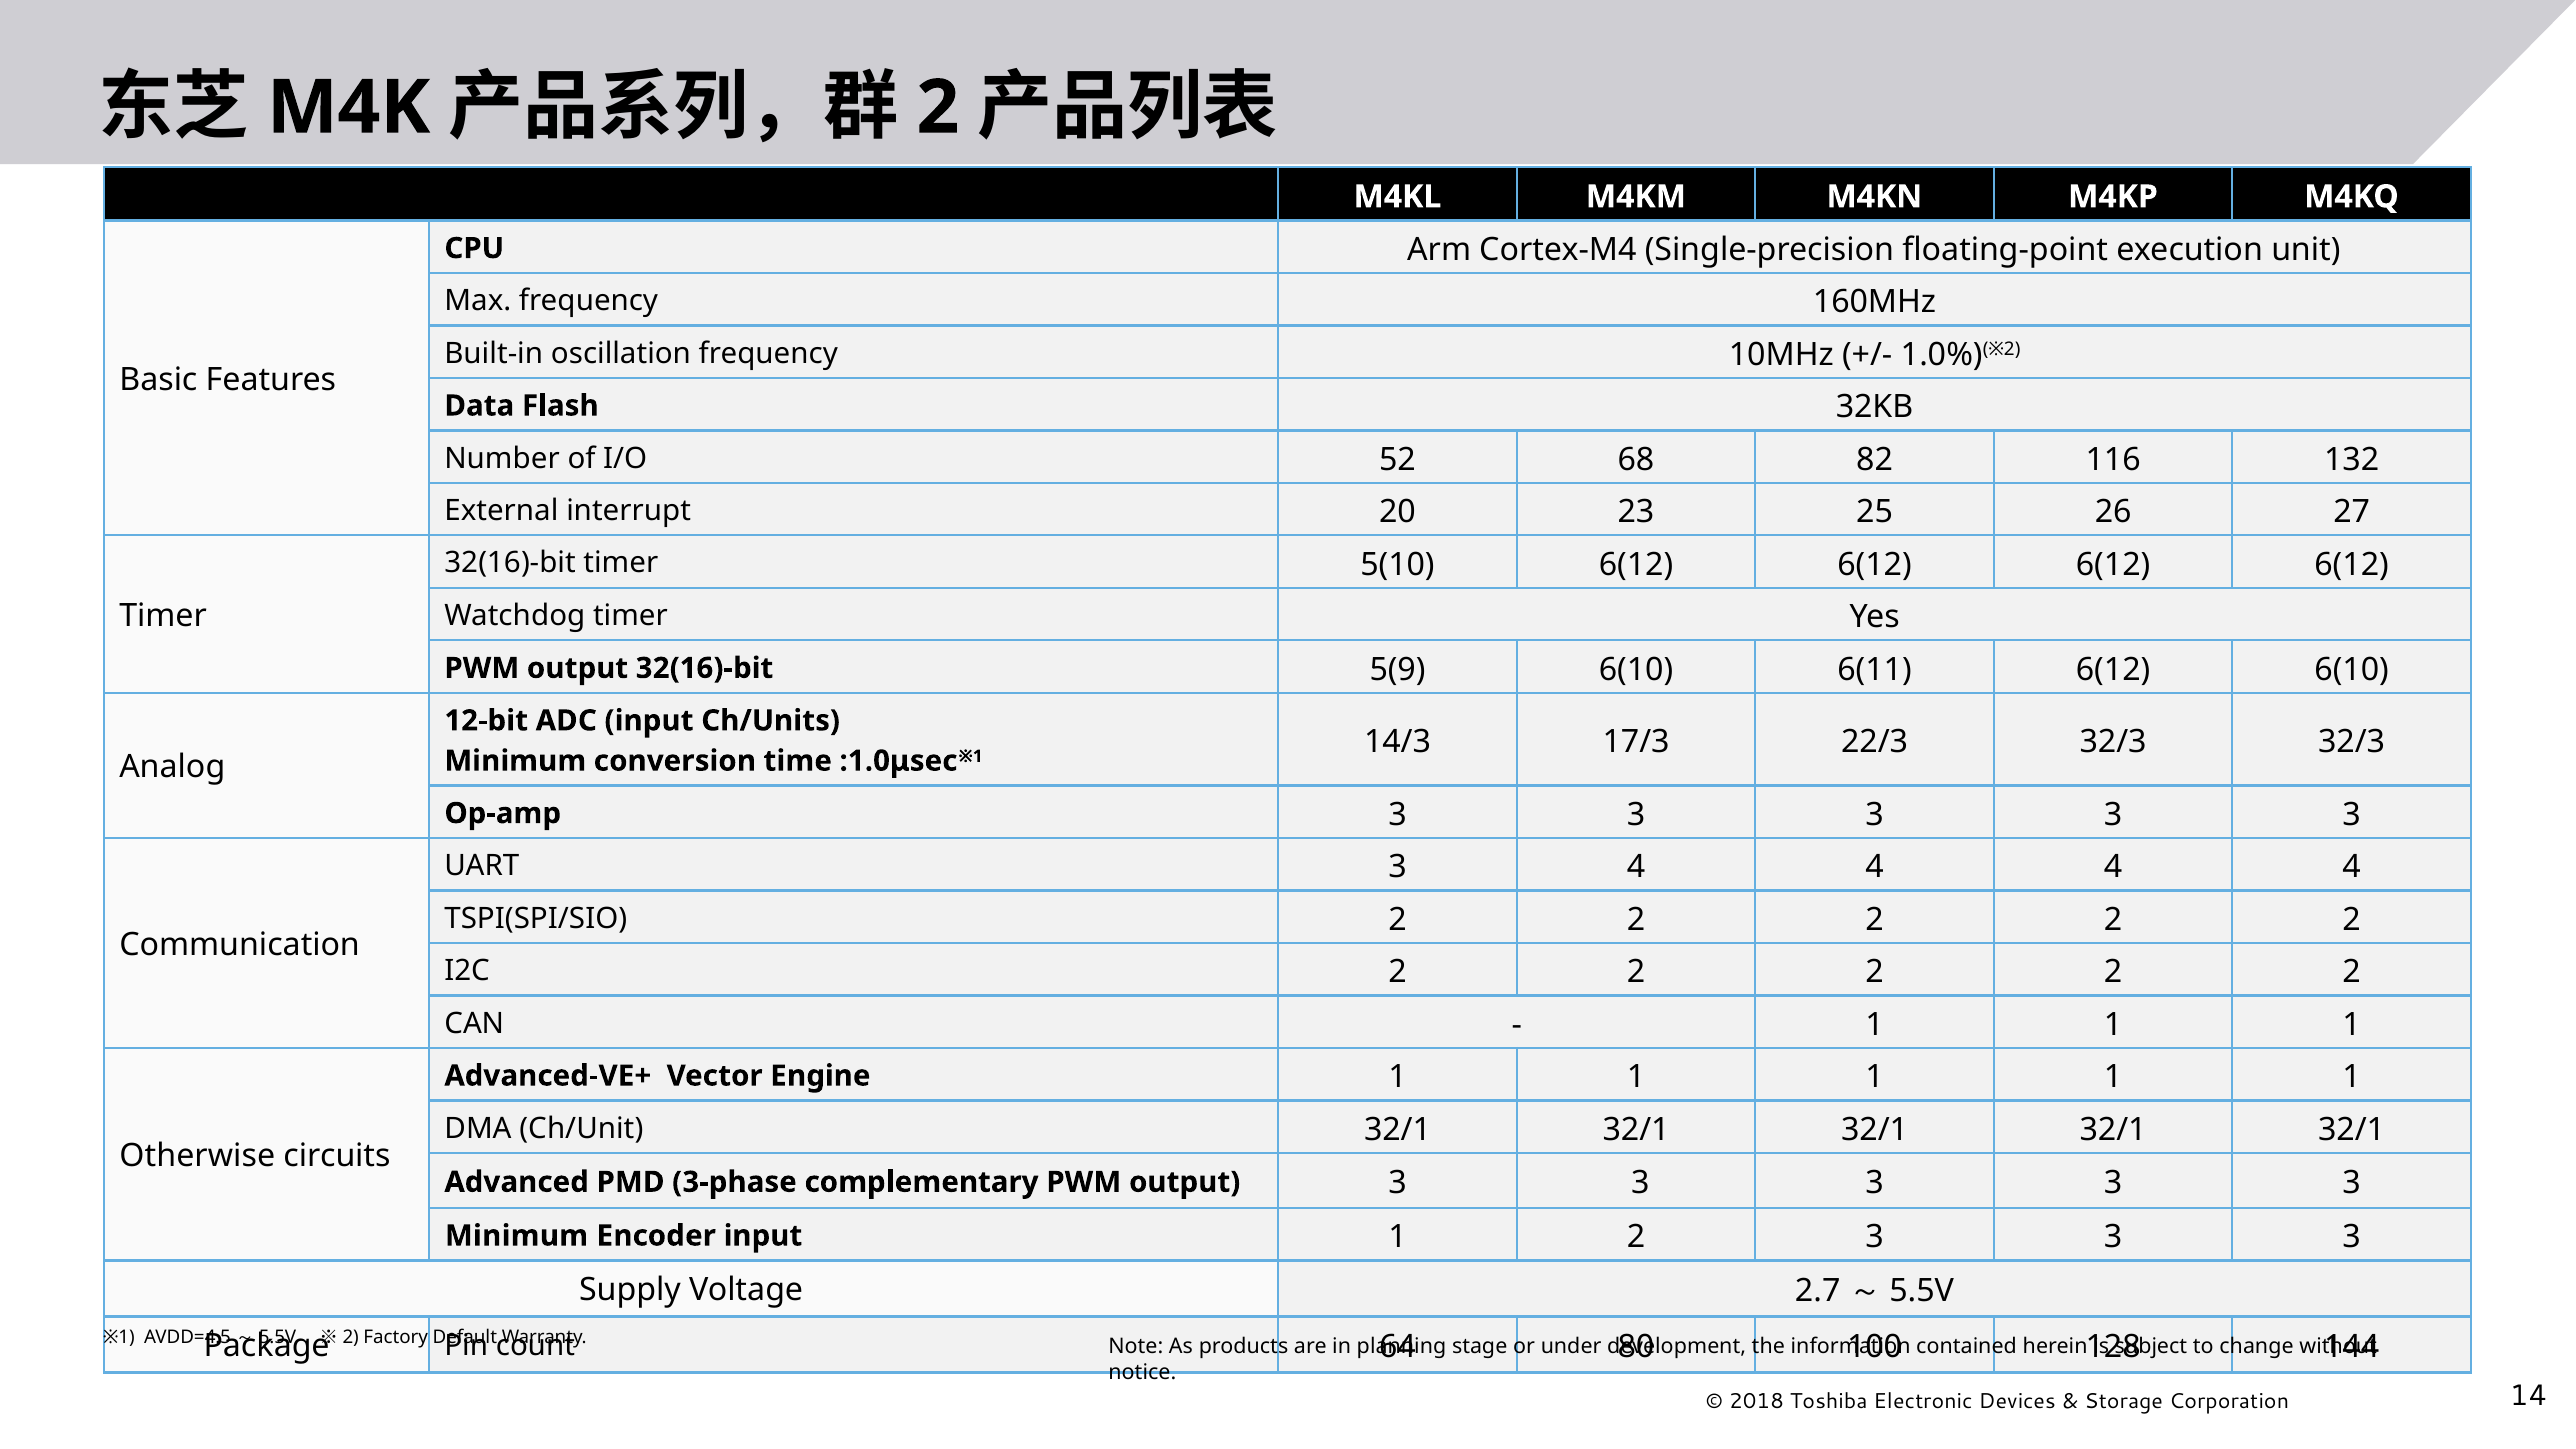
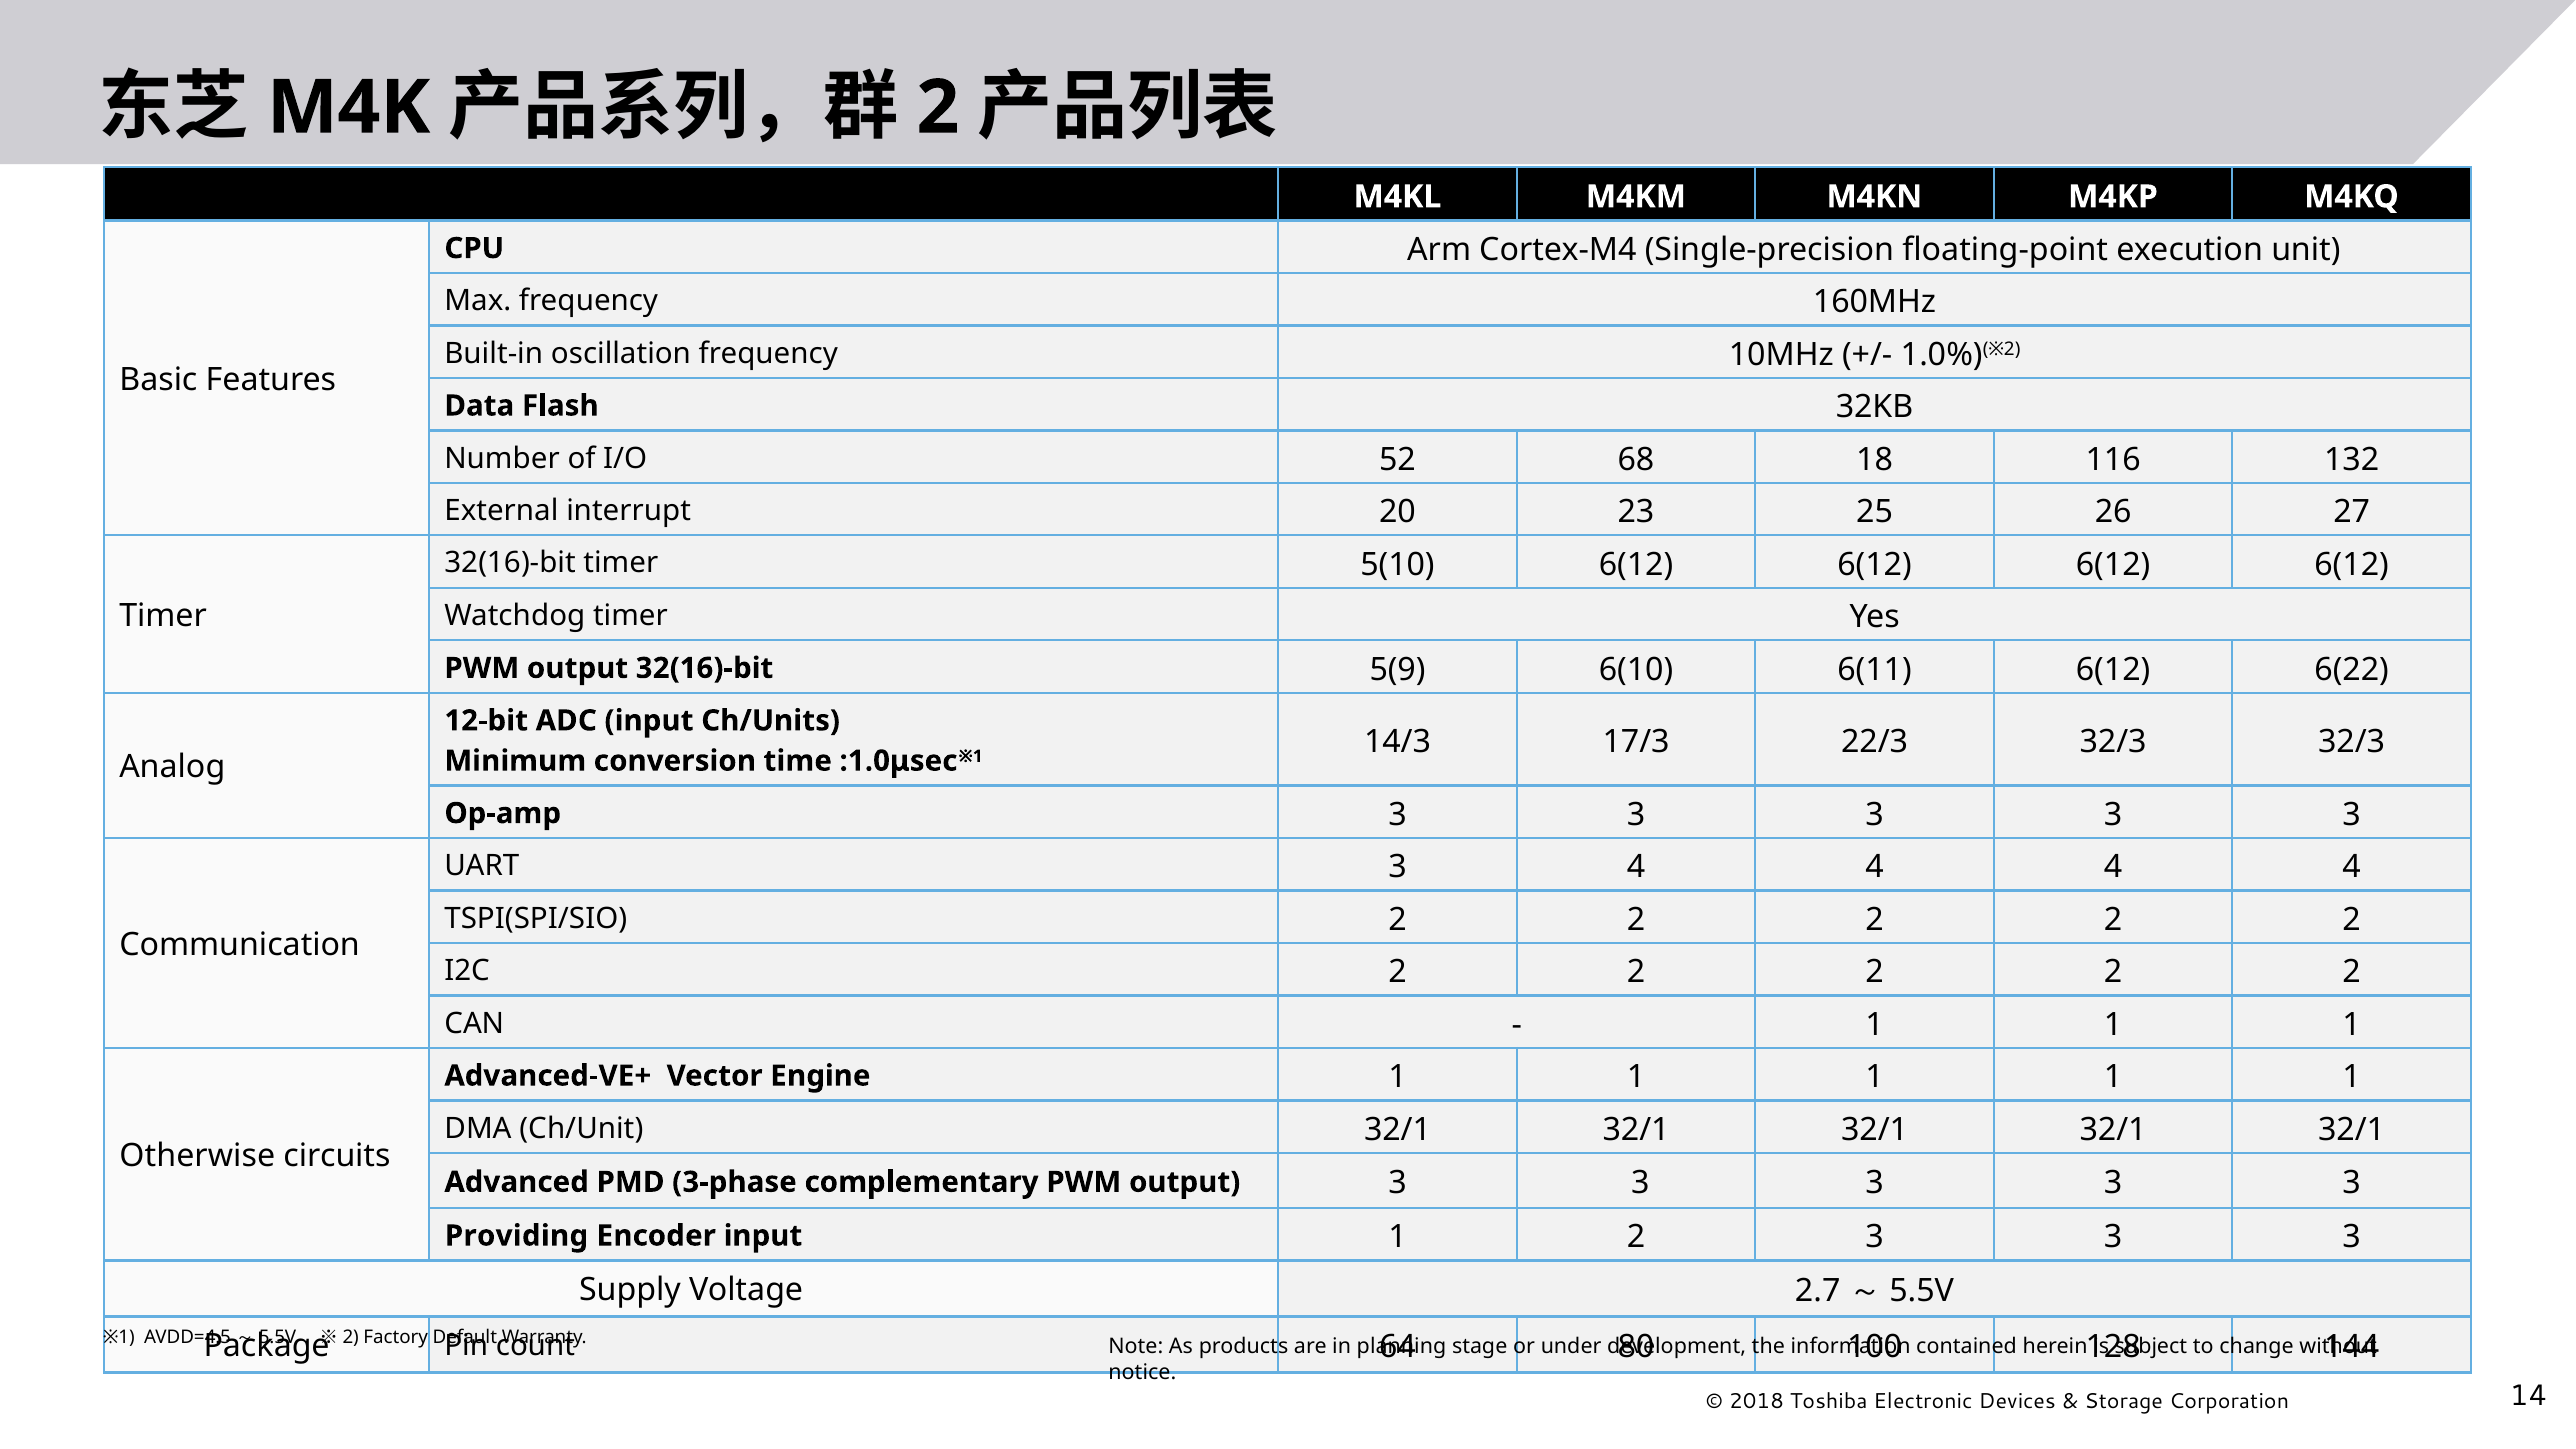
82: 82 -> 18 (1875, 459)
6(12 6(10: 6(10 -> 6(22 (2352, 669)
Minimum: Minimum -> Providing (516, 1236)
